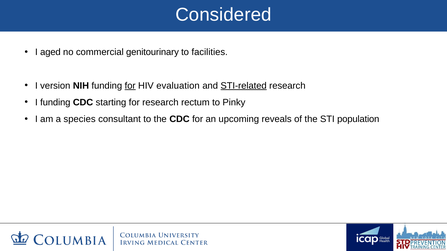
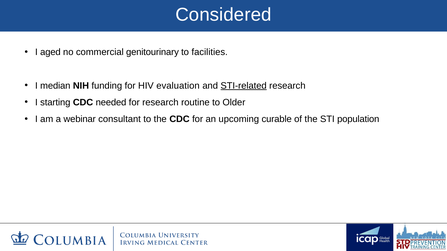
version: version -> median (55, 86)
for underline: present -> none (130, 86)
I funding: funding -> starting (55, 103)
starting: starting -> needed (111, 103)
rectum: rectum -> routine (195, 103)
Pinky: Pinky -> Older (234, 103)
species: species -> webinar (80, 119)
reveals: reveals -> curable (277, 119)
